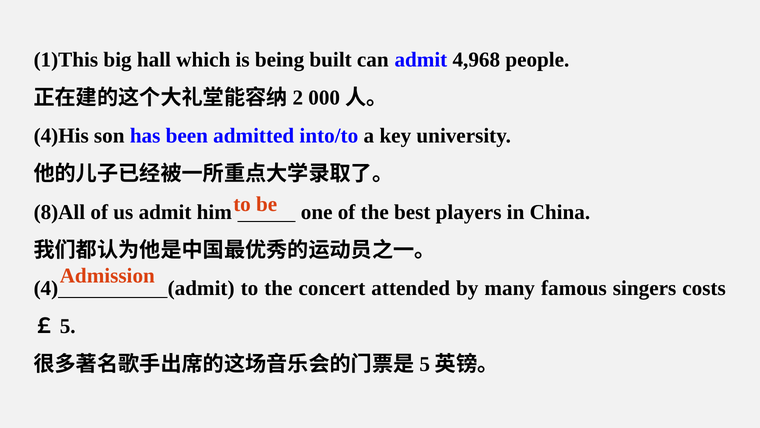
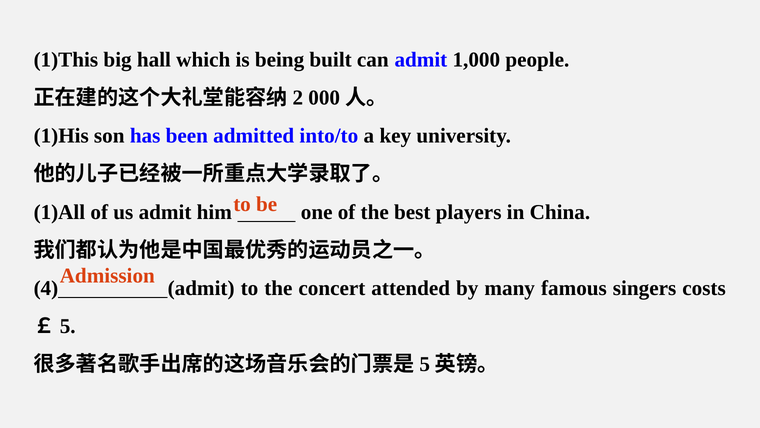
4,968: 4,968 -> 1,000 (476, 60)
4)His: 4)His -> 1)His (61, 136)
8)All: 8)All -> 1)All (59, 212)
